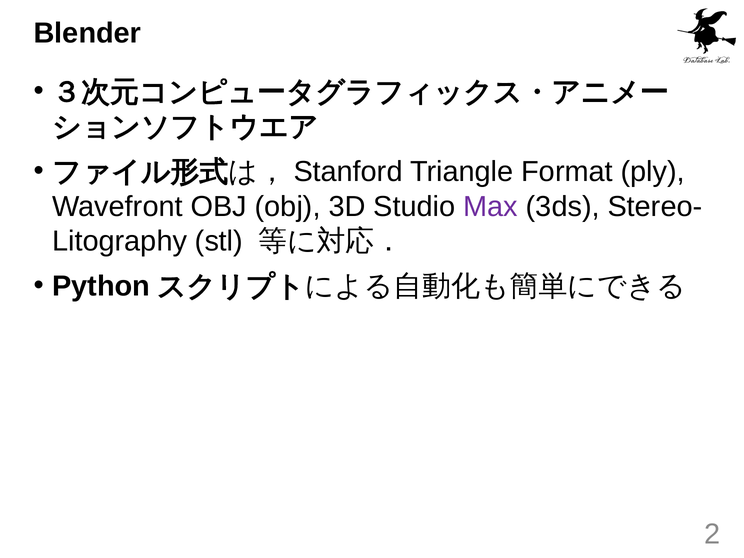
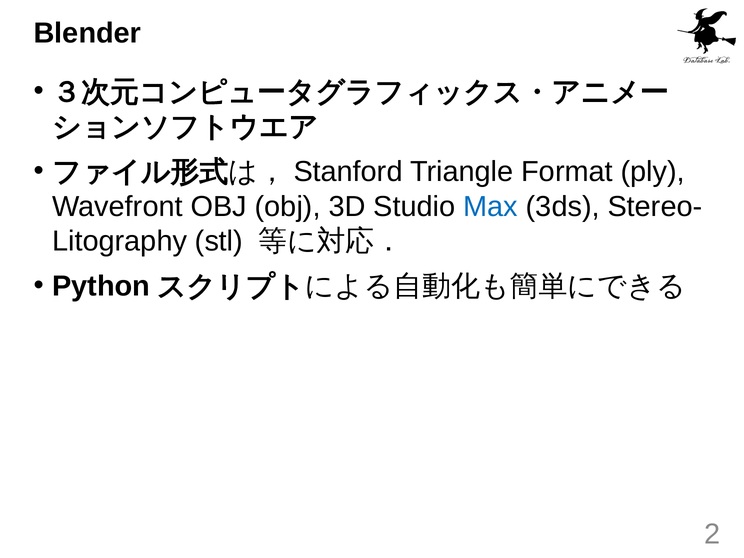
Max colour: purple -> blue (491, 207)
